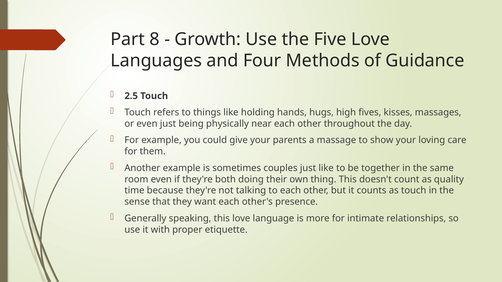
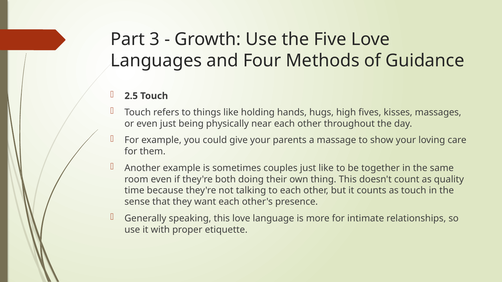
8: 8 -> 3 (155, 39)
